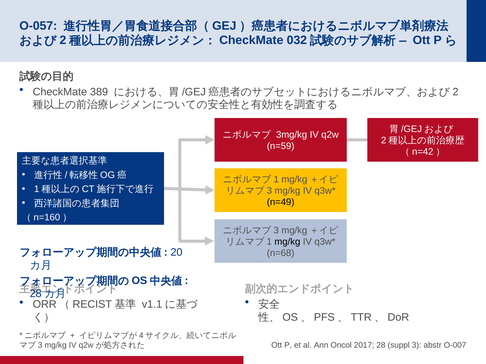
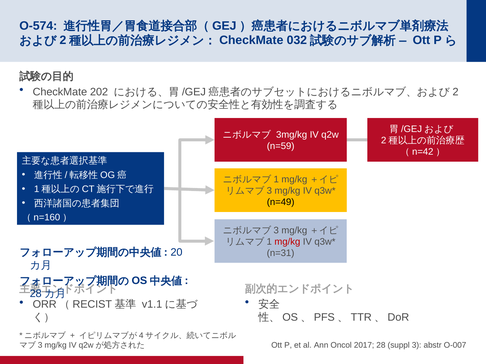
O-057: O-057 -> O-574 (38, 26)
389: 389 -> 202 (99, 92)
mg/kg colour: black -> red (287, 242)
n=68: n=68 -> n=31 (281, 253)
